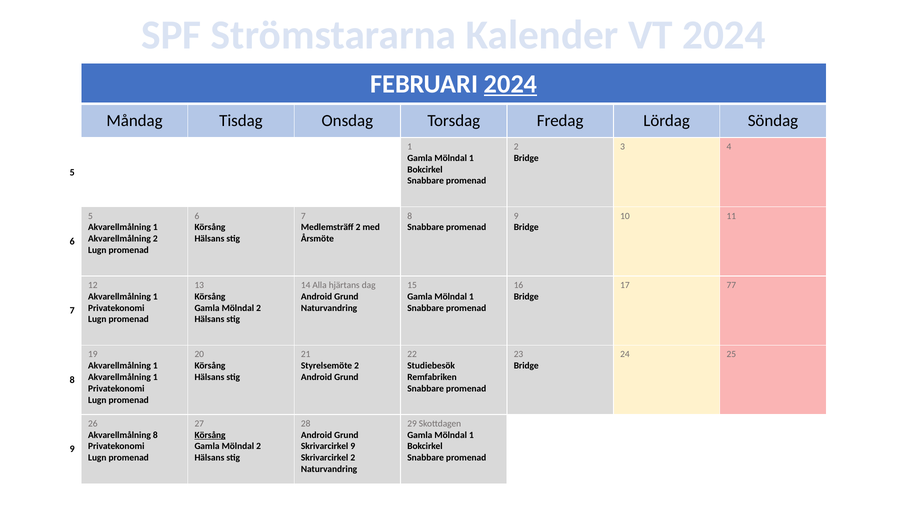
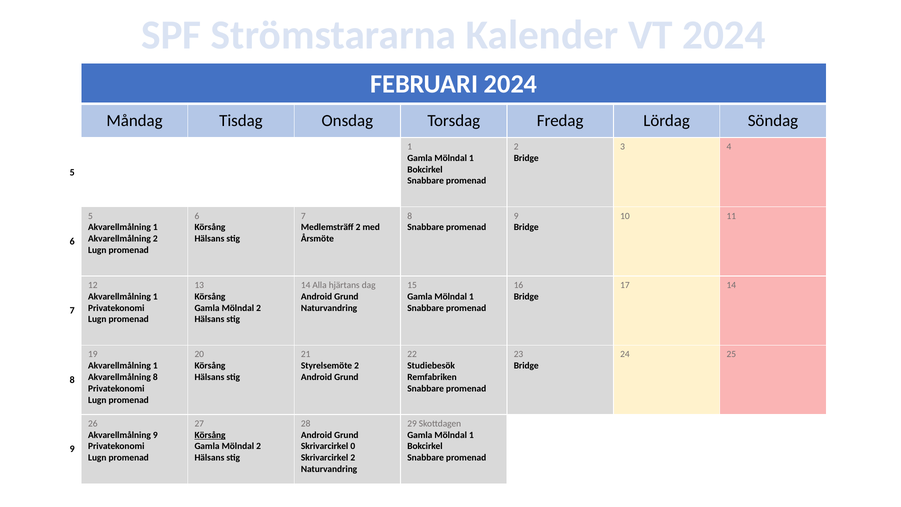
2024 underline: present -> none (511, 84)
17 77: 77 -> 14 (731, 285)
1: 1 -> 8 (155, 377)
Akvarellmålning 8: 8 -> 9 (155, 435)
Skrivarcirkel 9: 9 -> 0 (353, 446)
